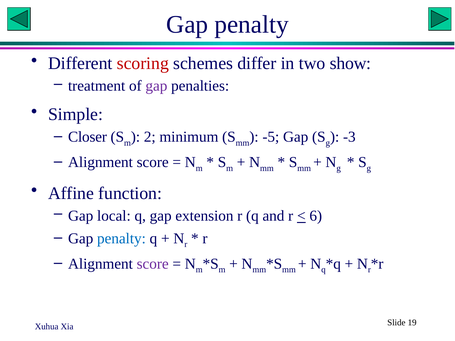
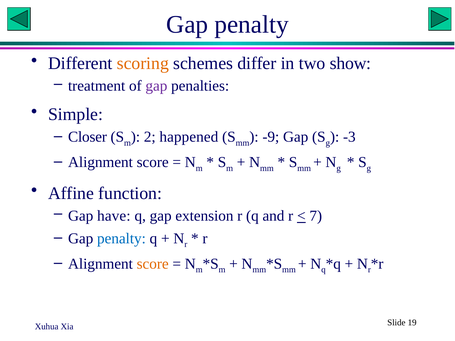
scoring colour: red -> orange (143, 63)
minimum: minimum -> happened (189, 137)
-5: -5 -> -9 (271, 137)
local: local -> have (114, 216)
6: 6 -> 7 (316, 216)
score colour: purple -> orange (153, 264)
